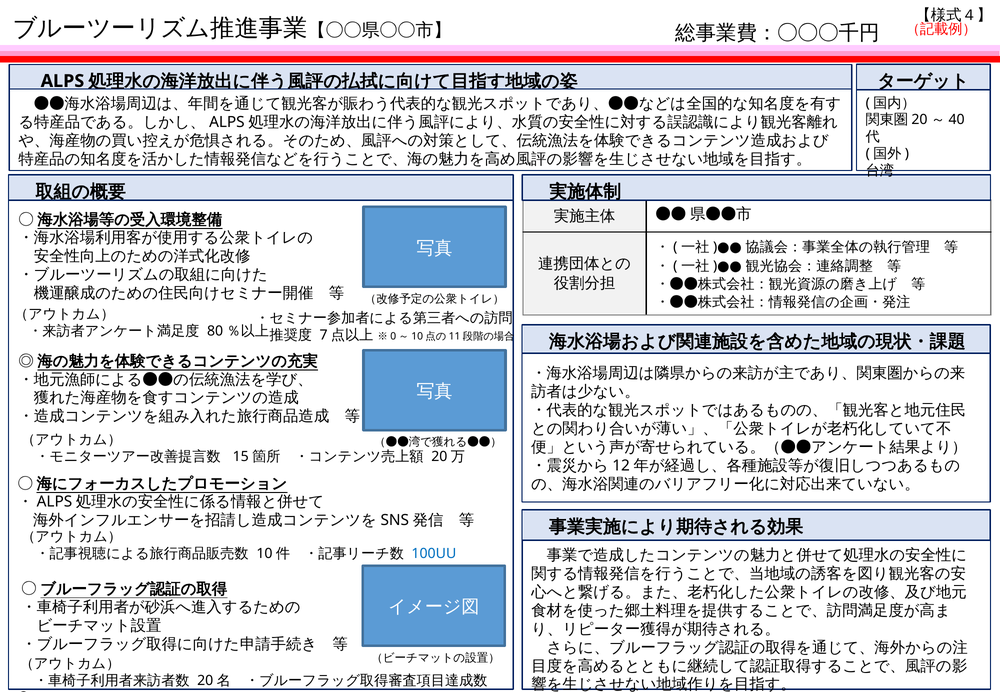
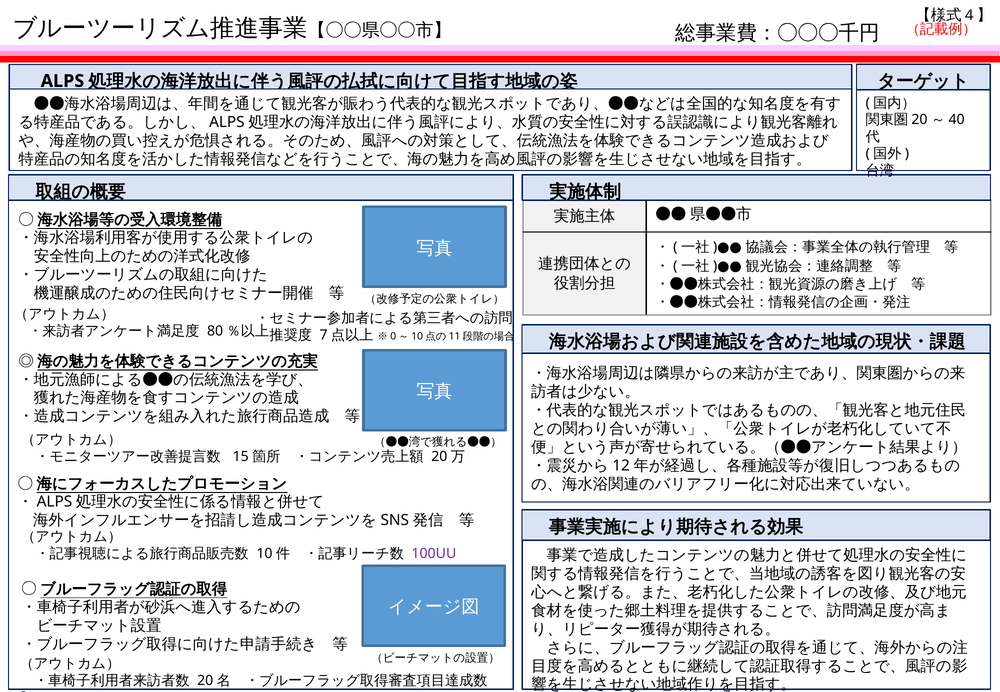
100UU colour: blue -> purple (434, 554)
